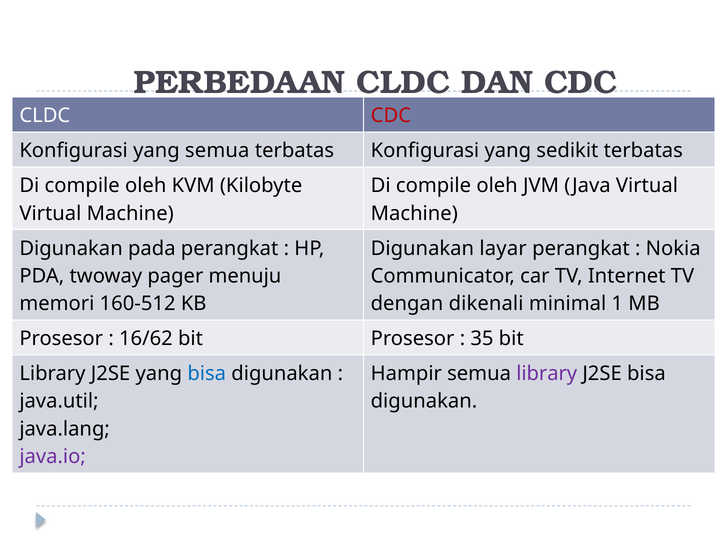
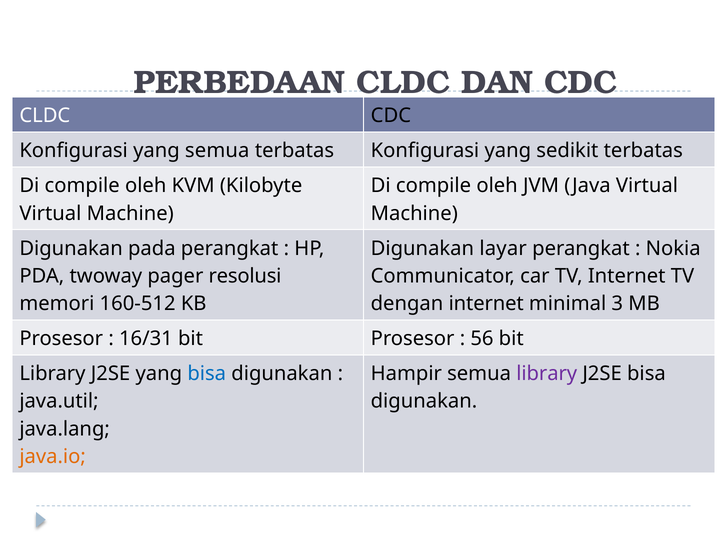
CDC colour: red -> black (391, 116)
menuju: menuju -> resolusi (245, 276)
dengan dikenali: dikenali -> internet (486, 303)
1: 1 -> 3 (617, 303)
16/62: 16/62 -> 16/31 (146, 338)
35: 35 -> 56 (482, 338)
java.io colour: purple -> orange (53, 456)
